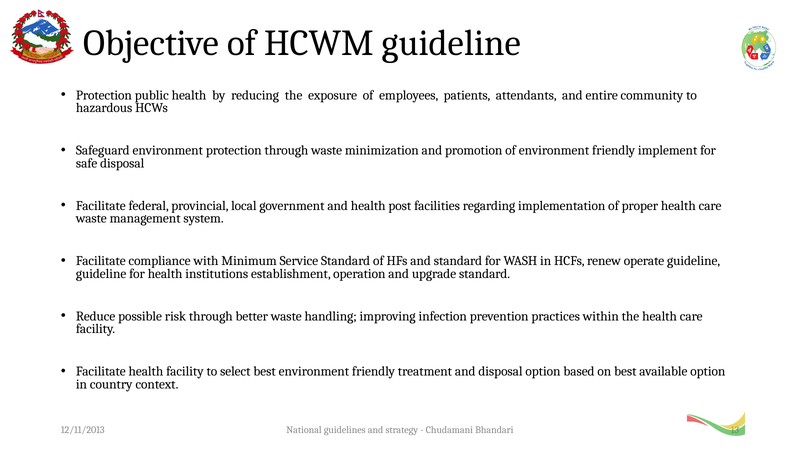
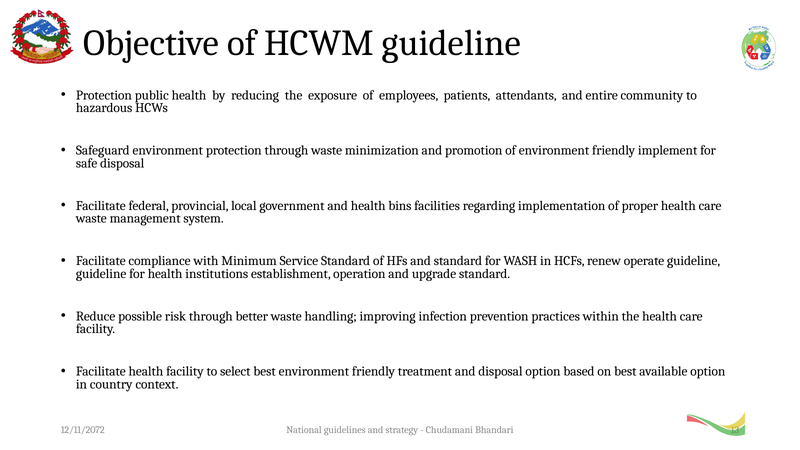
post: post -> bins (400, 206)
12/11/2013: 12/11/2013 -> 12/11/2072 (83, 430)
